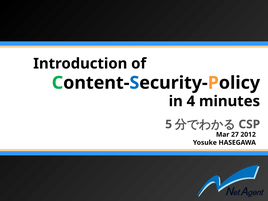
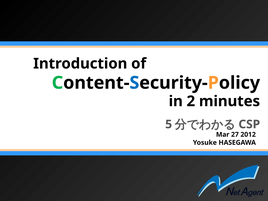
4: 4 -> 2 (191, 101)
